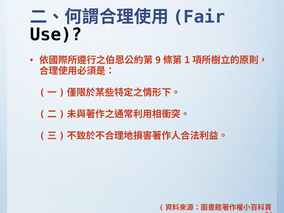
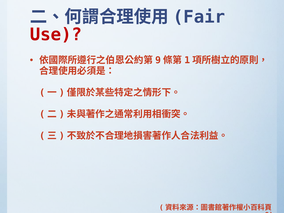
Use colour: black -> red (56, 35)
